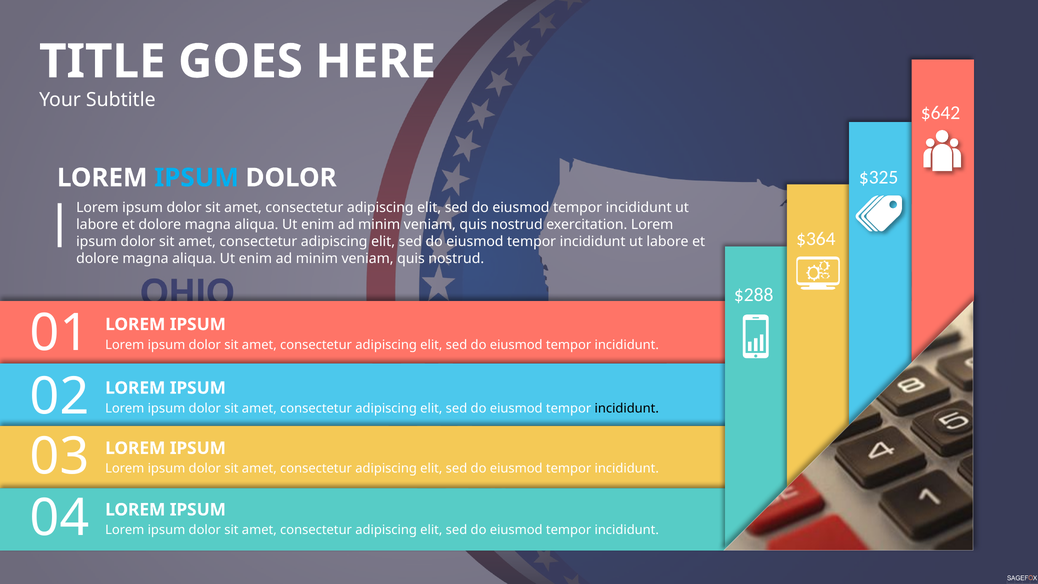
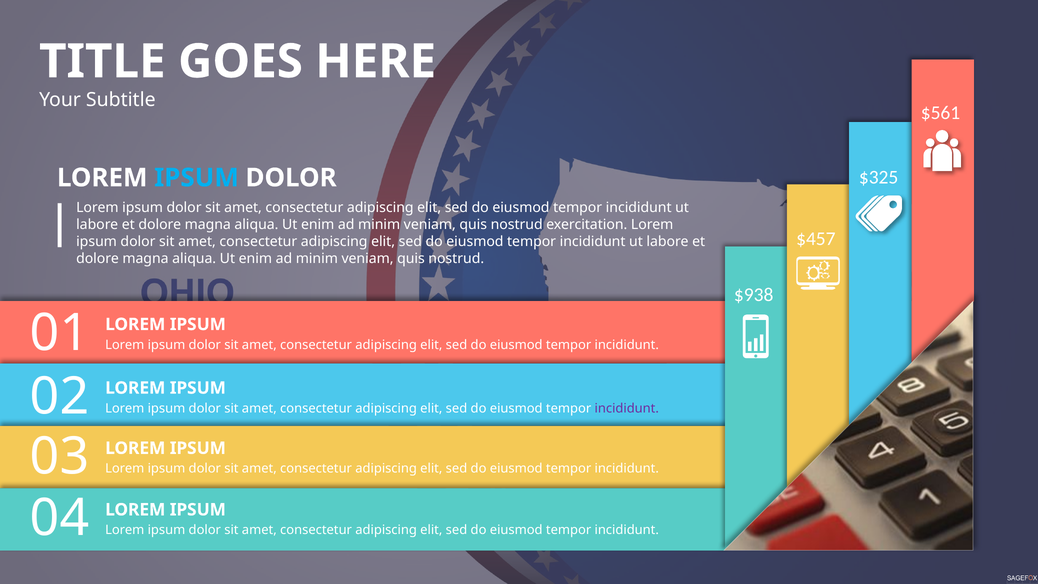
$642: $642 -> $561 (940, 113)
$364: $364 -> $457 (816, 239)
$288: $288 -> $938 (754, 295)
incididunt colour: black -> purple (627, 408)
